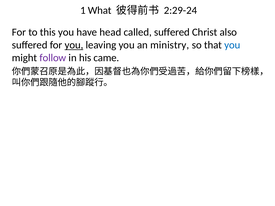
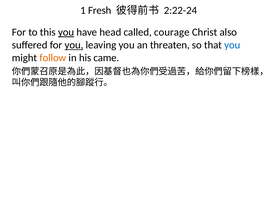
What: What -> Fresh (100, 10)
2:29-24: 2:29-24 -> 2:22-24 (180, 10)
you underline: none -> present (66, 32)
called suffered: suffered -> courage (172, 32)
ministry: ministry -> threaten (170, 45)
follow colour: purple -> orange (53, 58)
